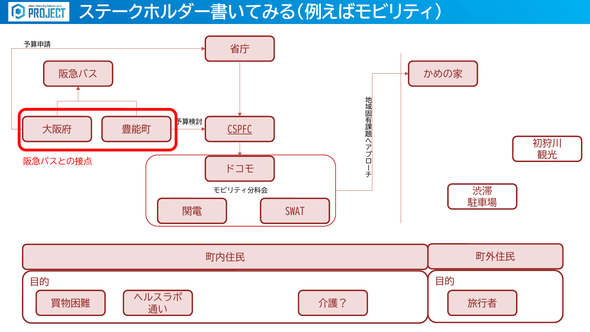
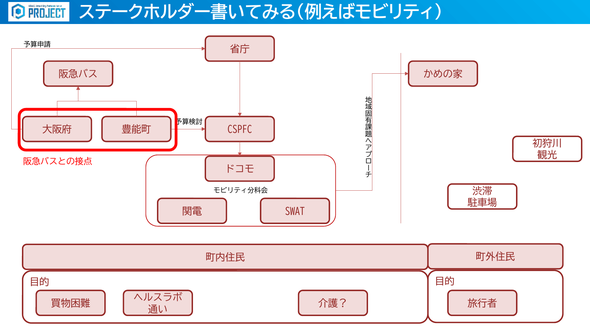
CSPFC underline: present -> none (240, 130)
